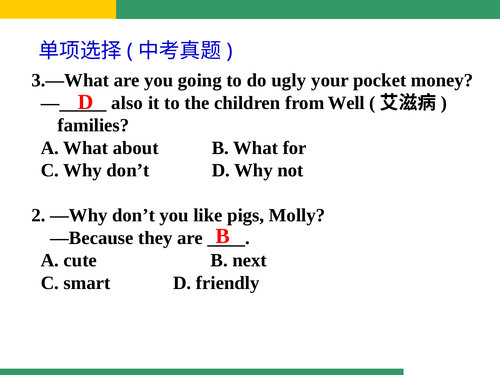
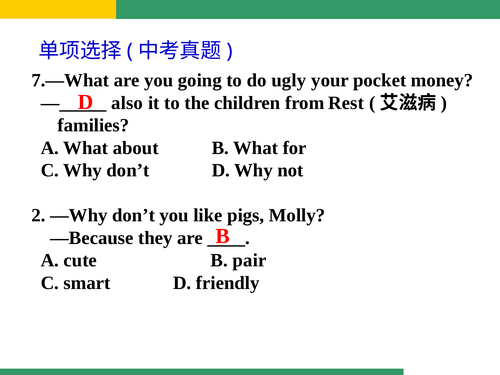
3.—What: 3.—What -> 7.—What (70, 80)
Well: Well -> Rest (346, 103)
next: next -> pair (250, 260)
